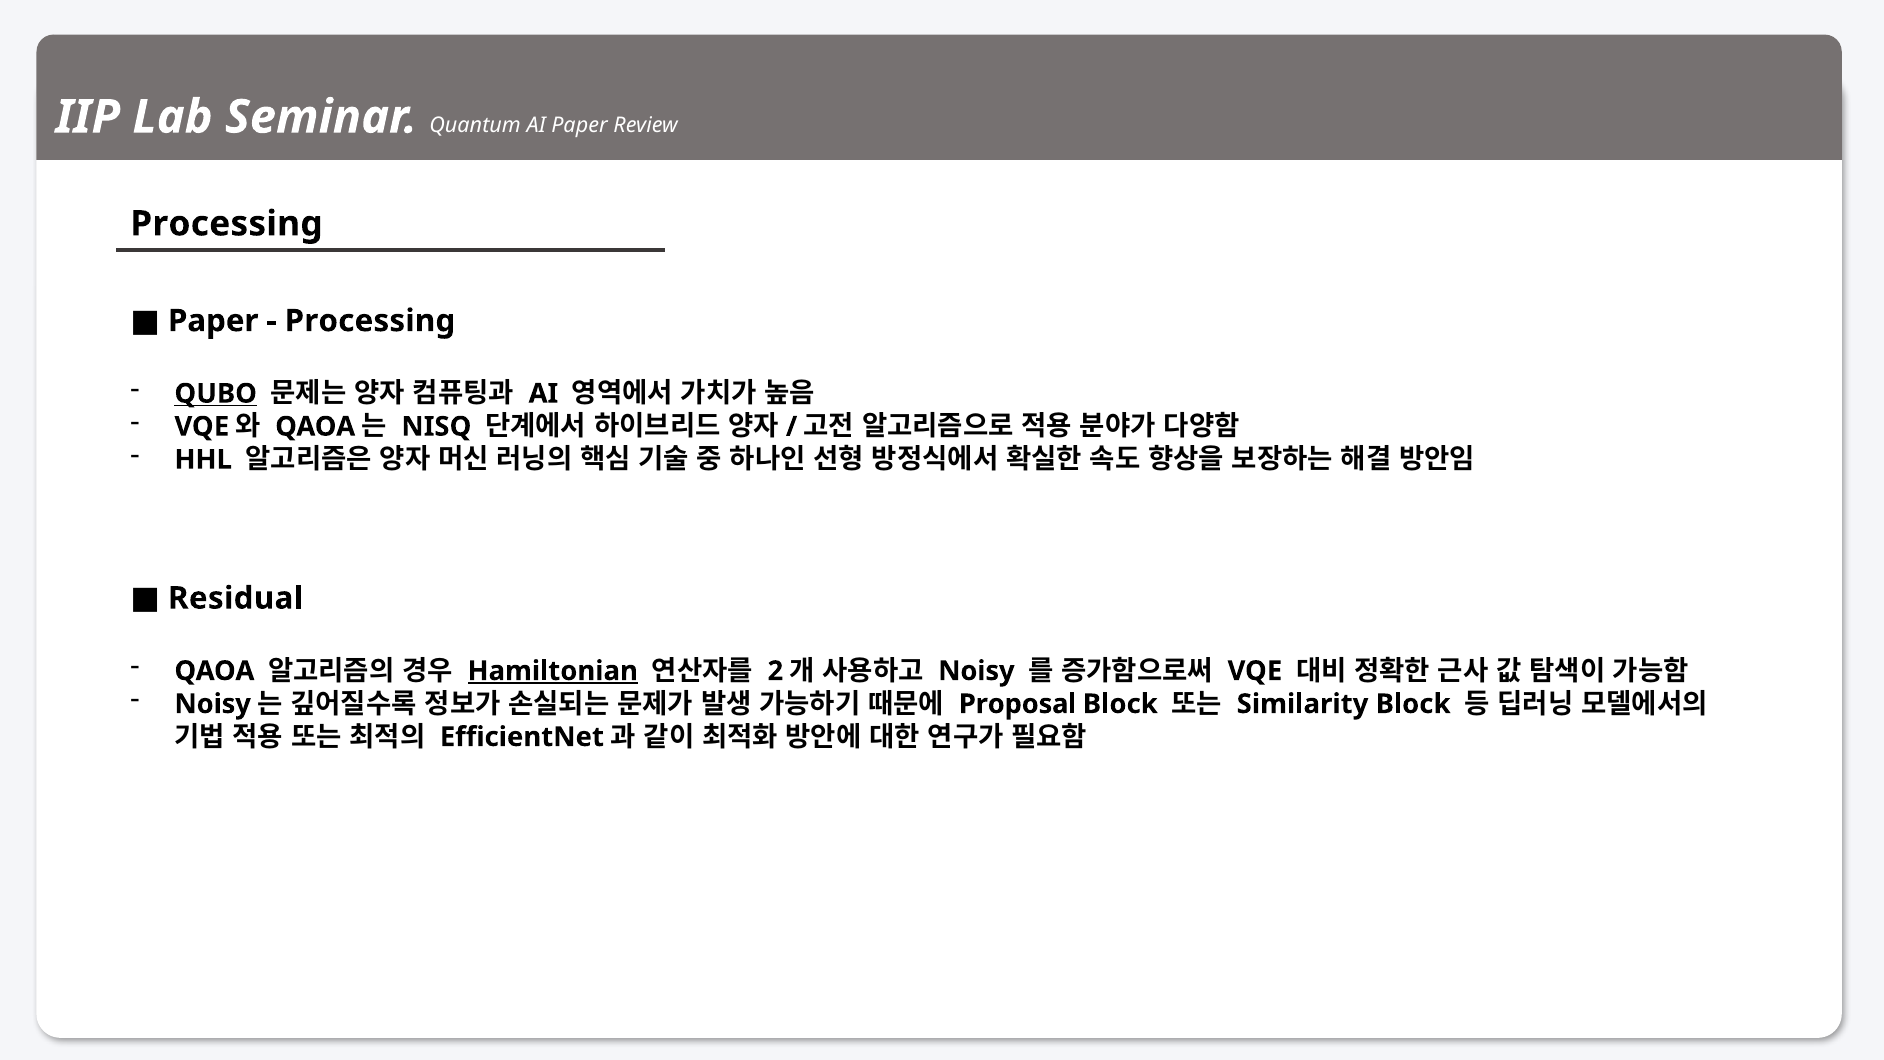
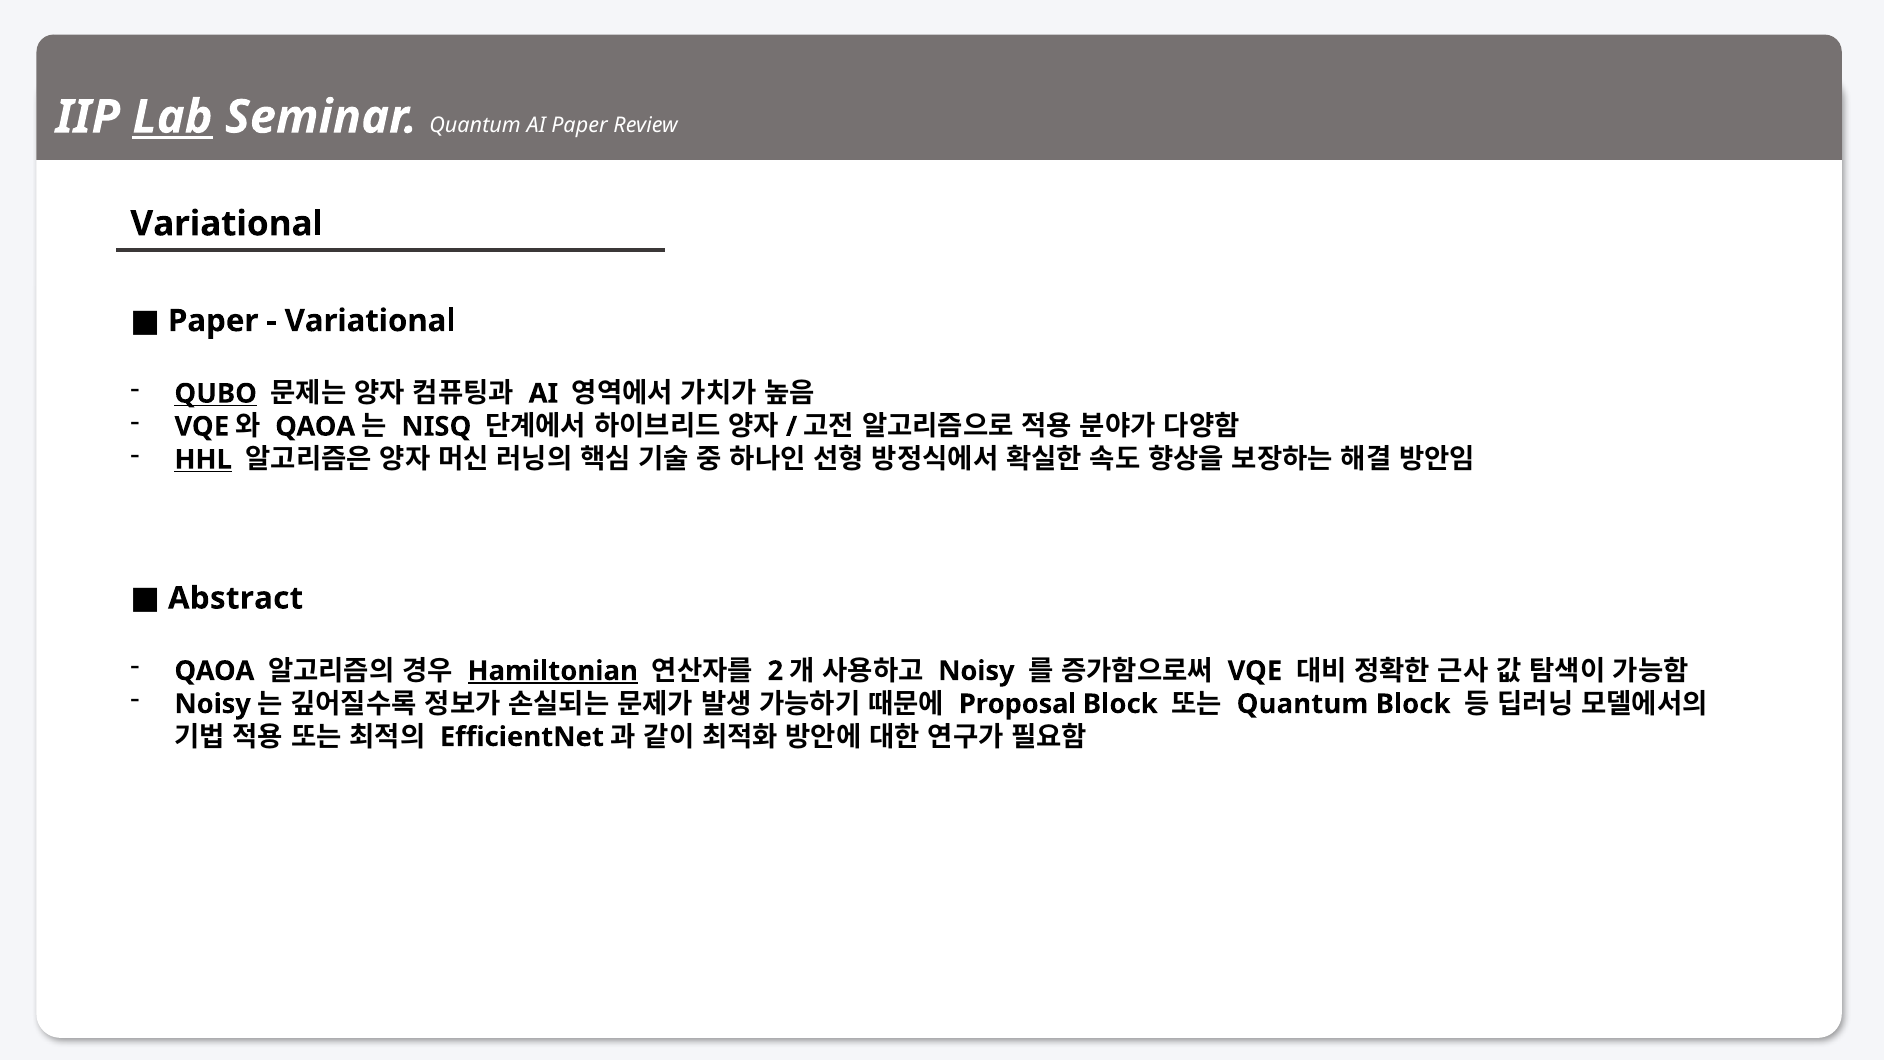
Lab underline: none -> present (173, 117)
Processing: Processing -> Variational (227, 224)
Processing: Processing -> Variational (370, 321)
HHL underline: none -> present (203, 459)
Residual: Residual -> Abstract (236, 598)
Similarity: Similarity -> Quantum (1302, 704)
